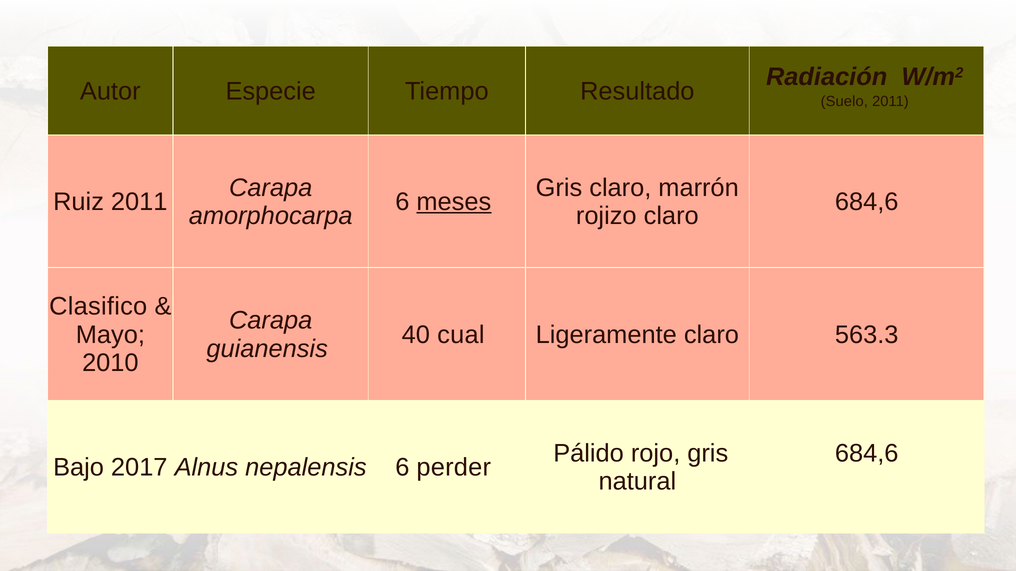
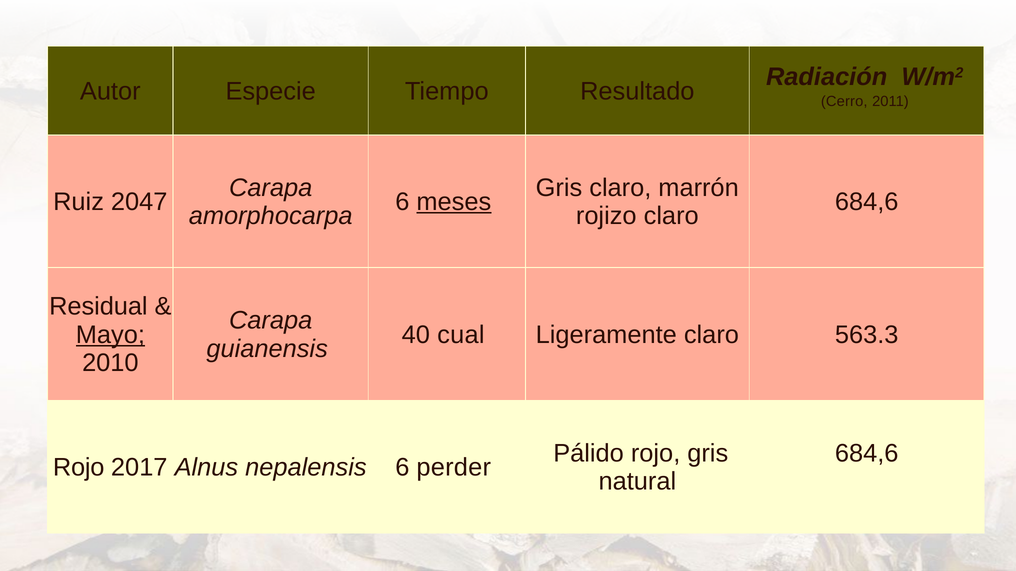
Suelo: Suelo -> Cerro (844, 101)
Ruiz 2011: 2011 -> 2047 (139, 202)
Clasifico: Clasifico -> Residual (98, 307)
Mayo underline: none -> present (110, 335)
Bajo: Bajo -> Rojo (79, 468)
